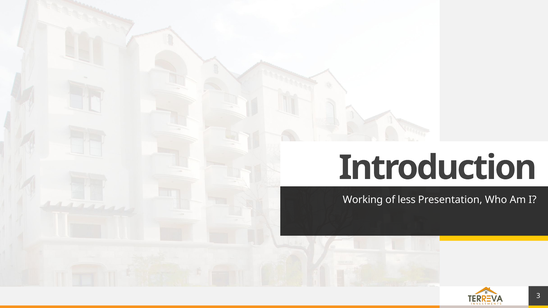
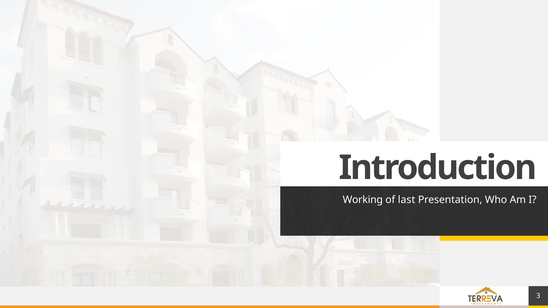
less: less -> last (407, 200)
